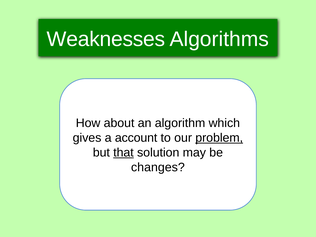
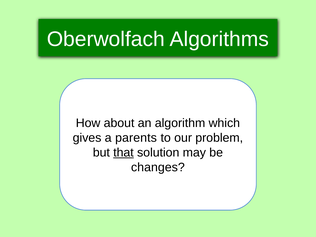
Weaknesses: Weaknesses -> Oberwolfach (106, 39)
account: account -> parents (136, 138)
problem underline: present -> none (219, 138)
